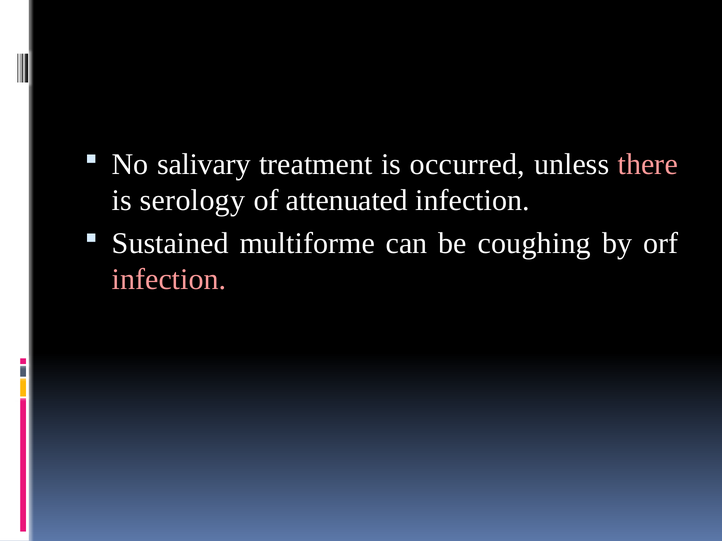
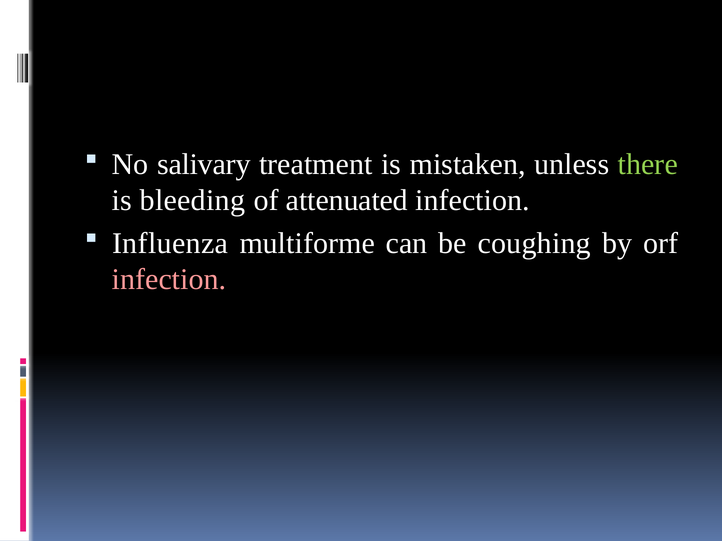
occurred: occurred -> mistaken (468, 165)
there colour: pink -> light green (648, 165)
serology: serology -> bleeding (192, 201)
Sustained: Sustained -> Influenza (170, 244)
